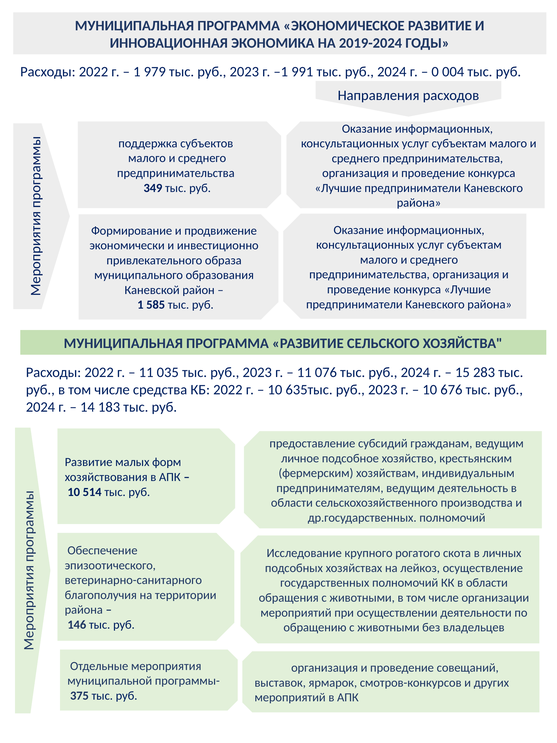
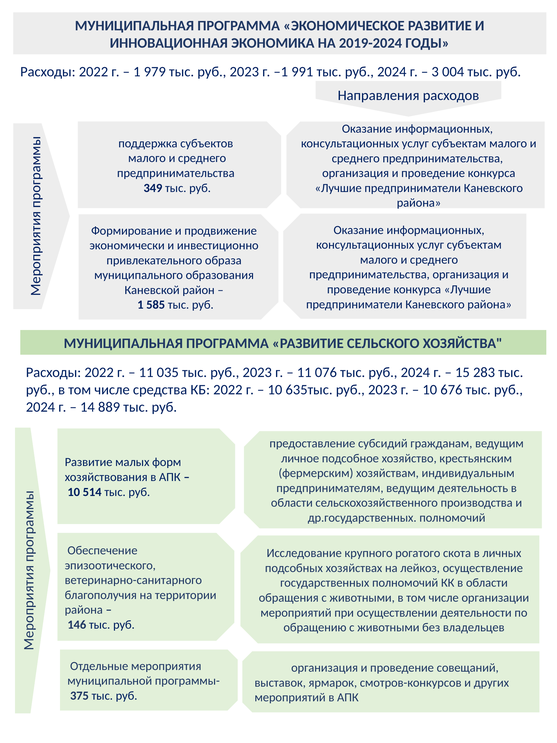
0: 0 -> 3 (435, 72)
183: 183 -> 889 (109, 407)
